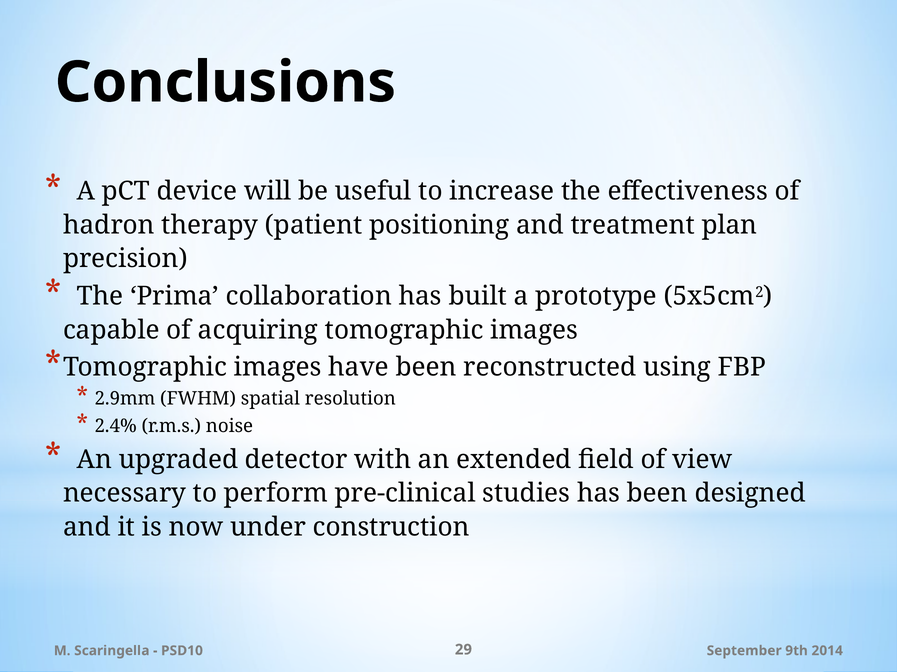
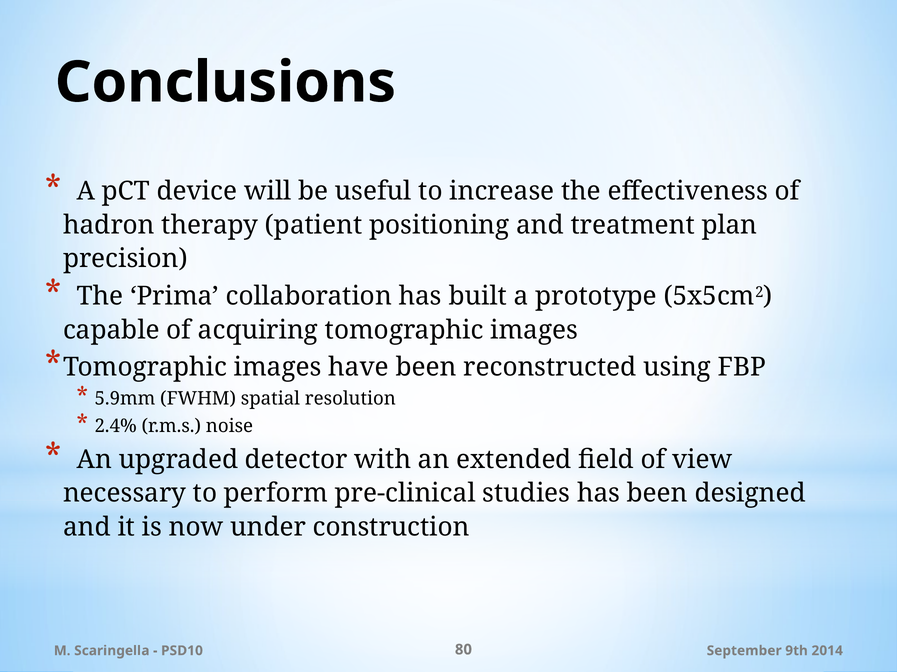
2.9mm: 2.9mm -> 5.9mm (125, 399)
29: 29 -> 80 (463, 650)
